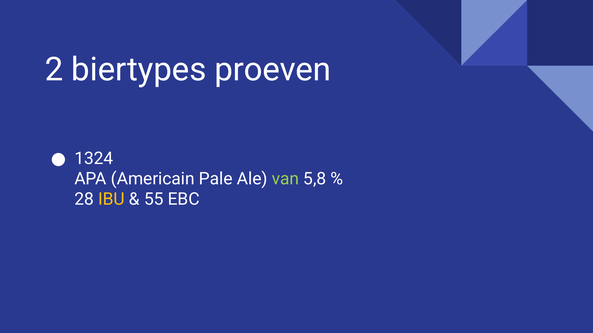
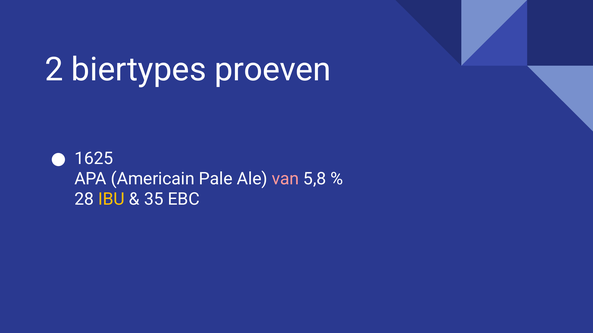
1324: 1324 -> 1625 (94, 159)
van colour: light green -> pink (285, 179)
55: 55 -> 35 (154, 199)
